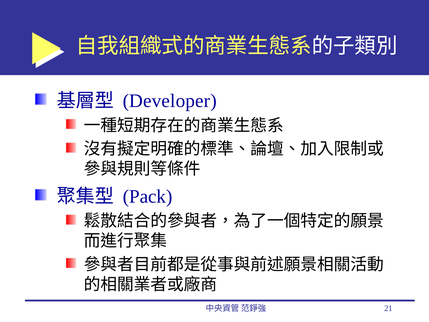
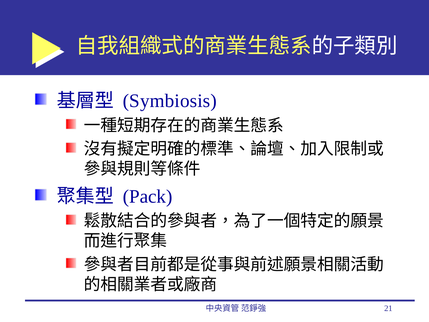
Developer: Developer -> Symbiosis (170, 101)
